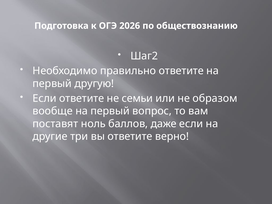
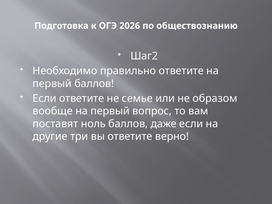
первый другую: другую -> баллов (94, 84)
семьи: семьи -> семье (137, 98)
